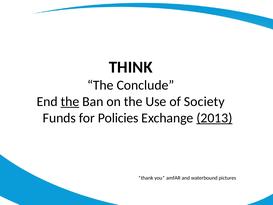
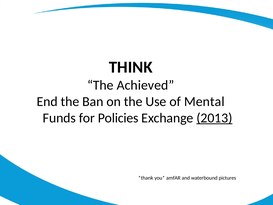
Conclude: Conclude -> Achieved (145, 85)
the underline: present -> none (70, 101)
Society: Society -> Mental (204, 101)
